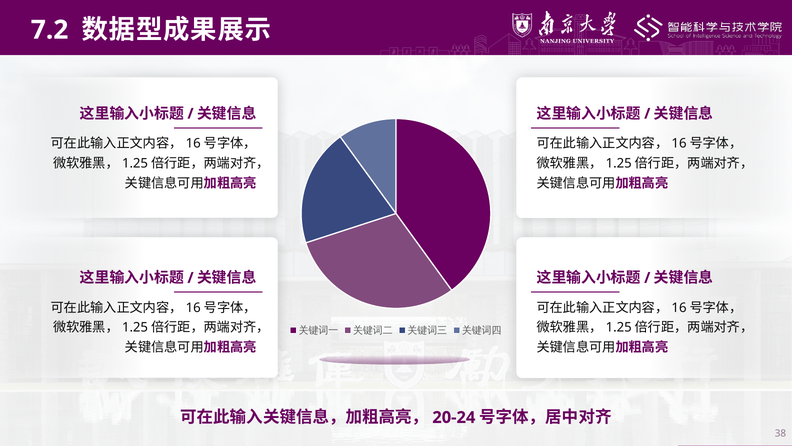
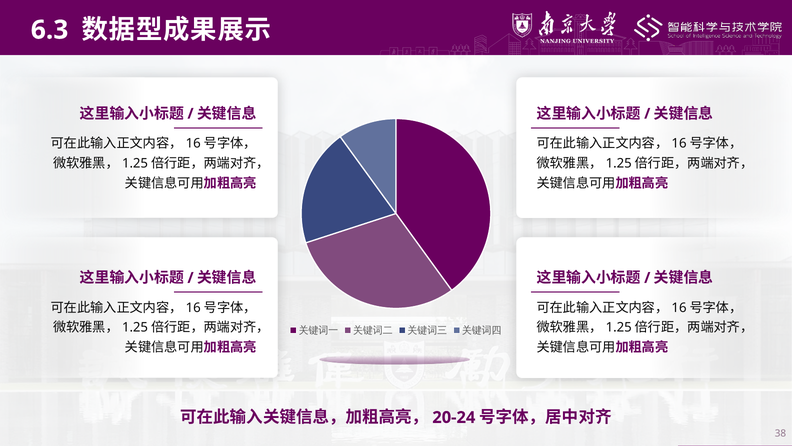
7.2: 7.2 -> 6.3 (50, 30)
